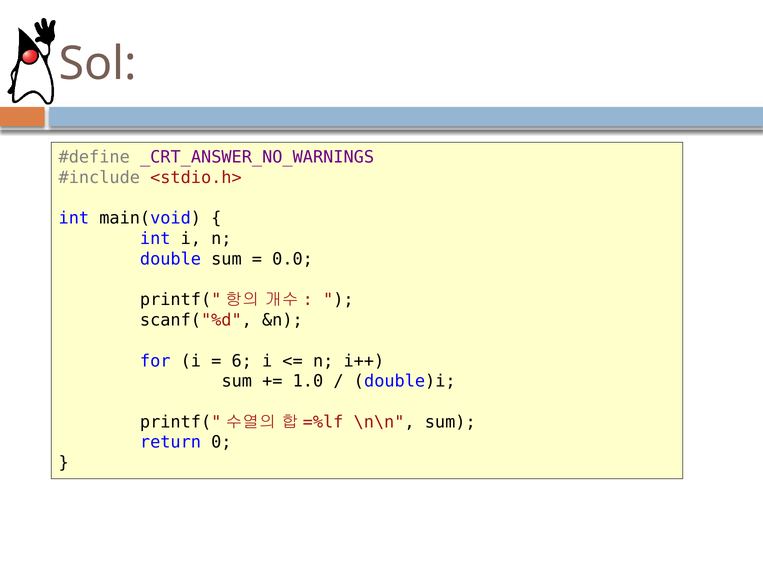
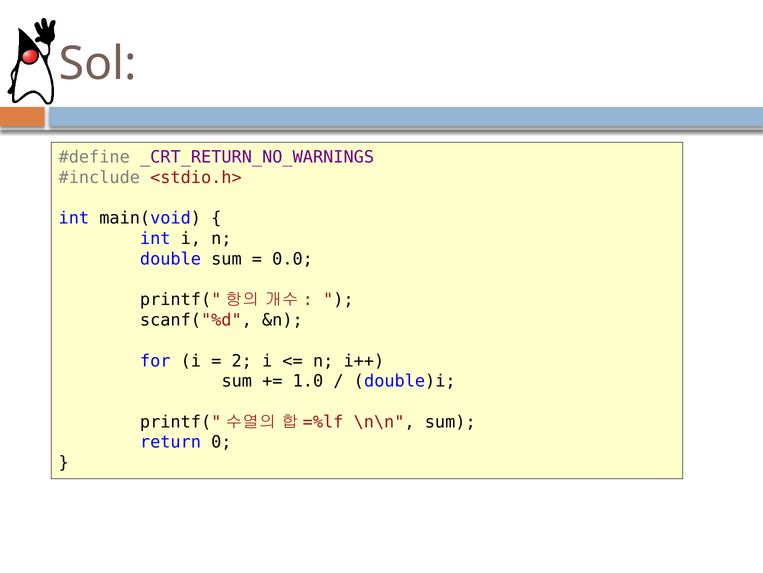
_CRT_ANSWER_NO_WARNINGS: _CRT_ANSWER_NO_WARNINGS -> _CRT_RETURN_NO_WARNINGS (257, 157)
6: 6 -> 2 (242, 360)
